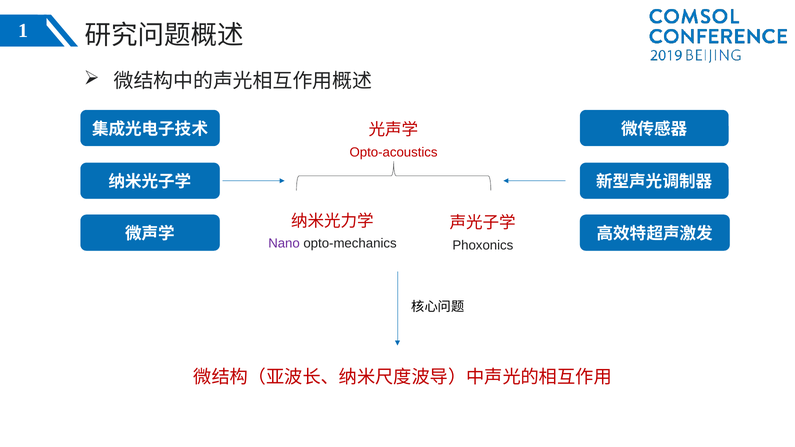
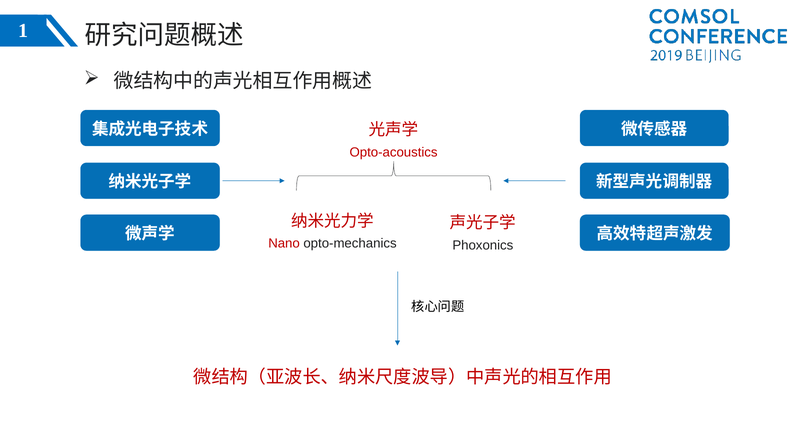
Nano colour: purple -> red (284, 244)
